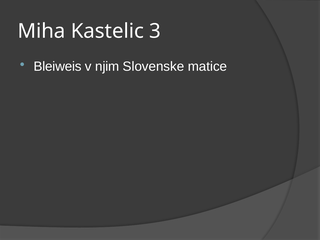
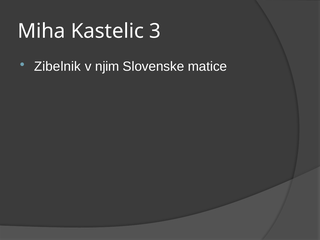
Bleiweis: Bleiweis -> Zibelnik (57, 67)
